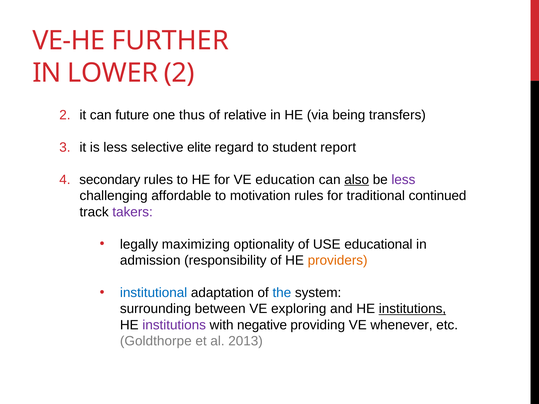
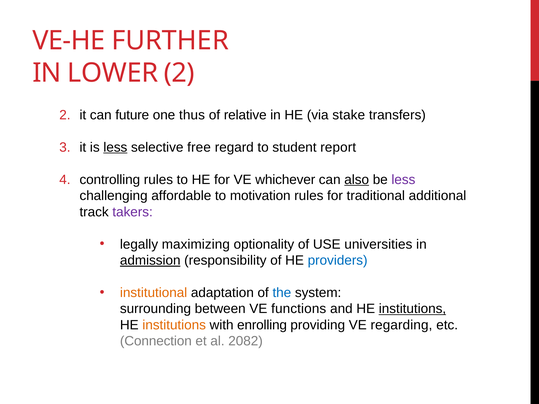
being: being -> stake (349, 115)
less underline: none -> present (115, 147)
elite: elite -> free (199, 147)
secondary: secondary -> controlling (110, 180)
education: education -> whichever (285, 180)
continued: continued -> additional (438, 196)
educational: educational -> universities (378, 244)
admission underline: none -> present (150, 261)
providers colour: orange -> blue (338, 261)
institutional colour: blue -> orange (154, 293)
exploring: exploring -> functions (299, 309)
institutions colour: purple -> orange (174, 325)
negative: negative -> enrolling (262, 325)
whenever: whenever -> regarding (401, 325)
Goldthorpe: Goldthorpe -> Connection (156, 341)
2013: 2013 -> 2082 (246, 341)
